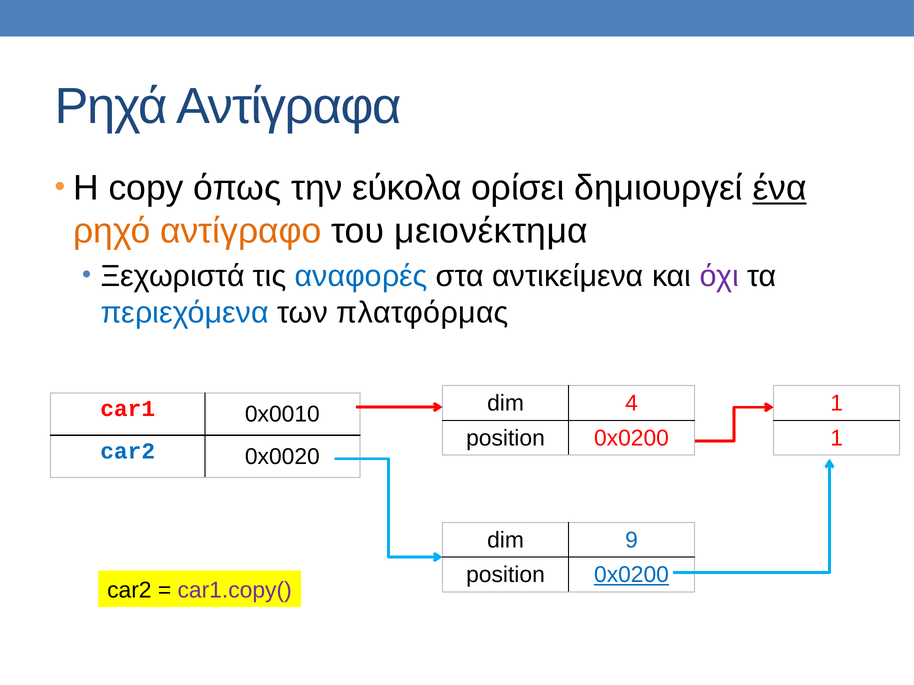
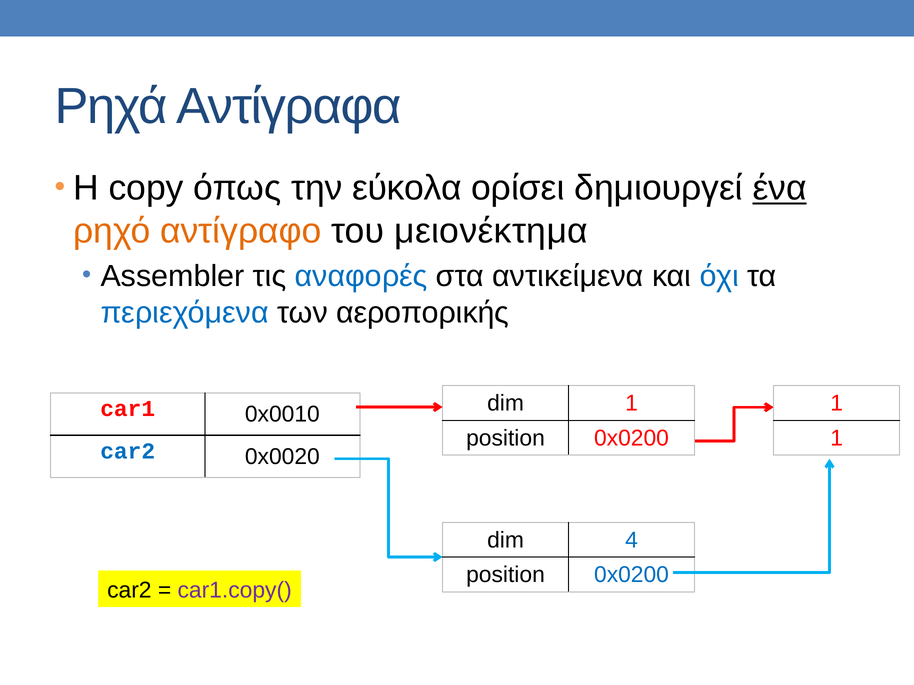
Ξεχωριστά: Ξεχωριστά -> Assembler (173, 276)
όχι colour: purple -> blue (719, 276)
πλατφόρμας: πλατφόρμας -> αεροπορικής (423, 313)
dim 4: 4 -> 1 (632, 404)
9: 9 -> 4 (632, 540)
0x0200 underline: present -> none (631, 575)
